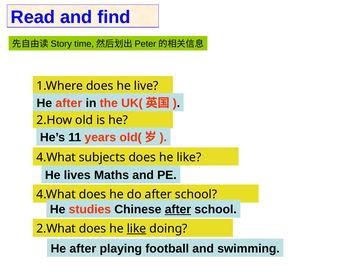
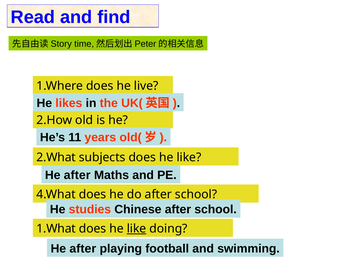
after: after -> likes (69, 103)
4.What: 4.What -> 2.What (56, 157)
lives: lives -> after (77, 175)
after underline: present -> none (178, 210)
2.What: 2.What -> 1.What (56, 229)
